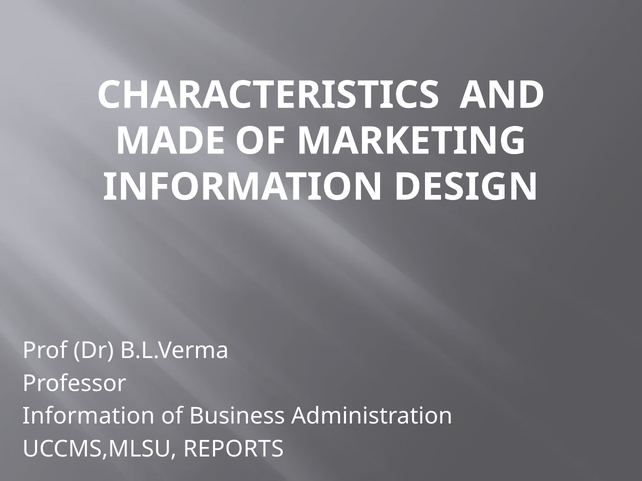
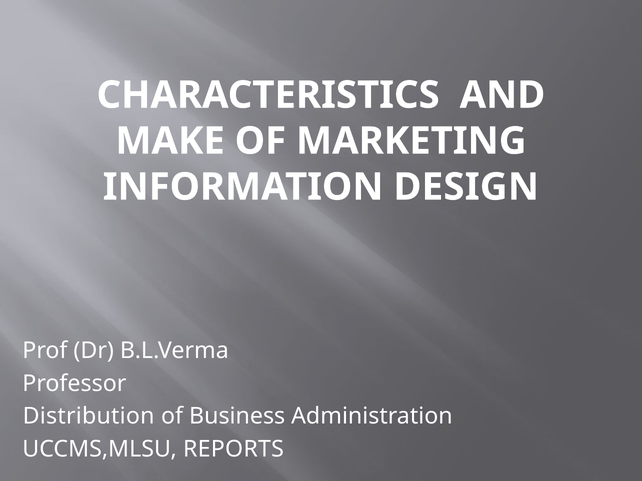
MADE: MADE -> MAKE (170, 141)
Information: Information -> Distribution (89, 417)
